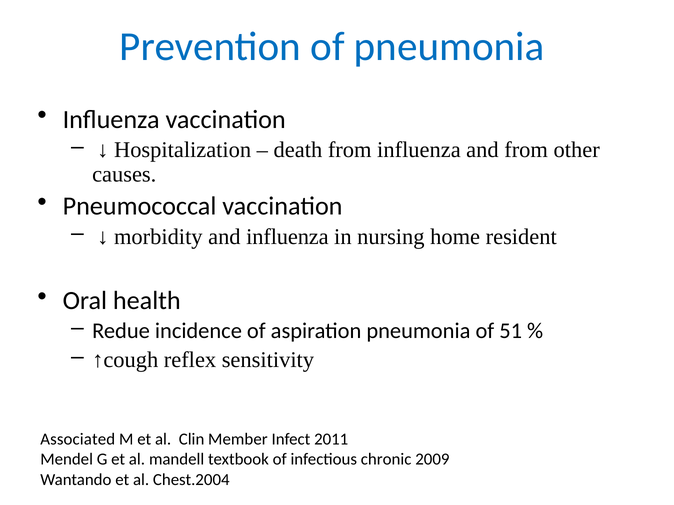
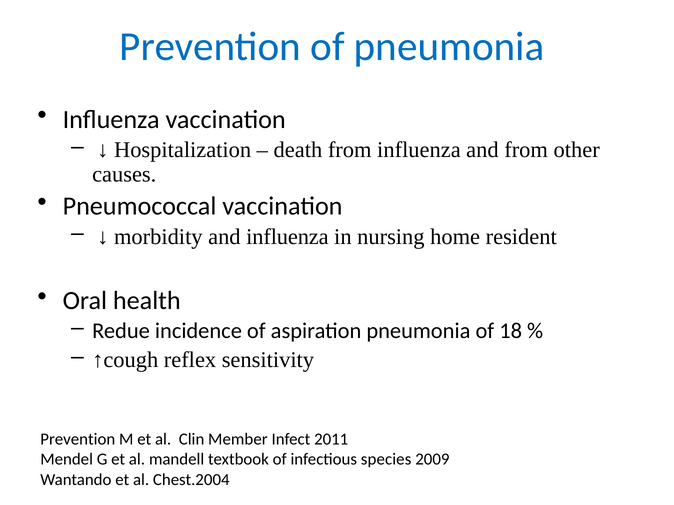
51: 51 -> 18 (511, 331)
Associated: Associated -> Prevention (78, 440)
chronic: chronic -> species (386, 460)
